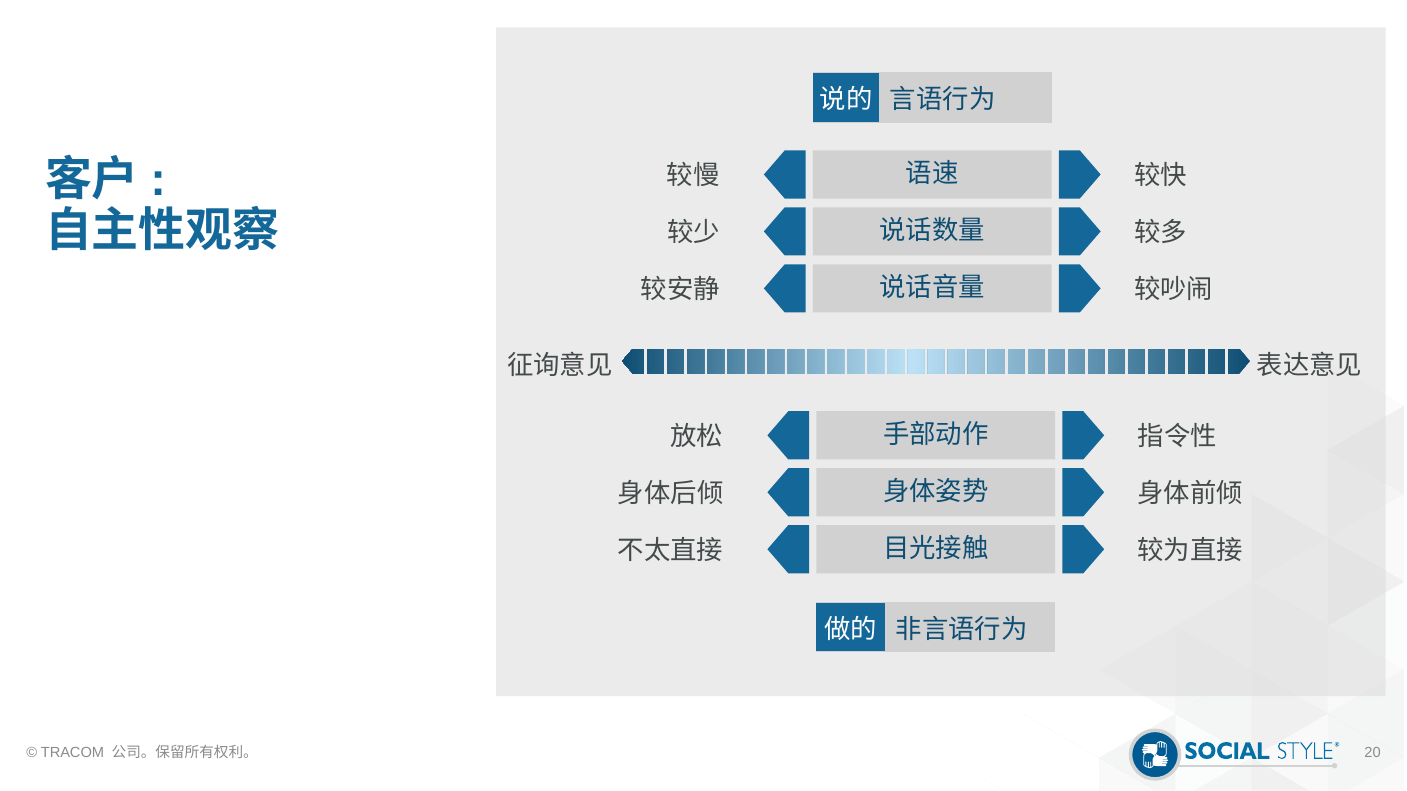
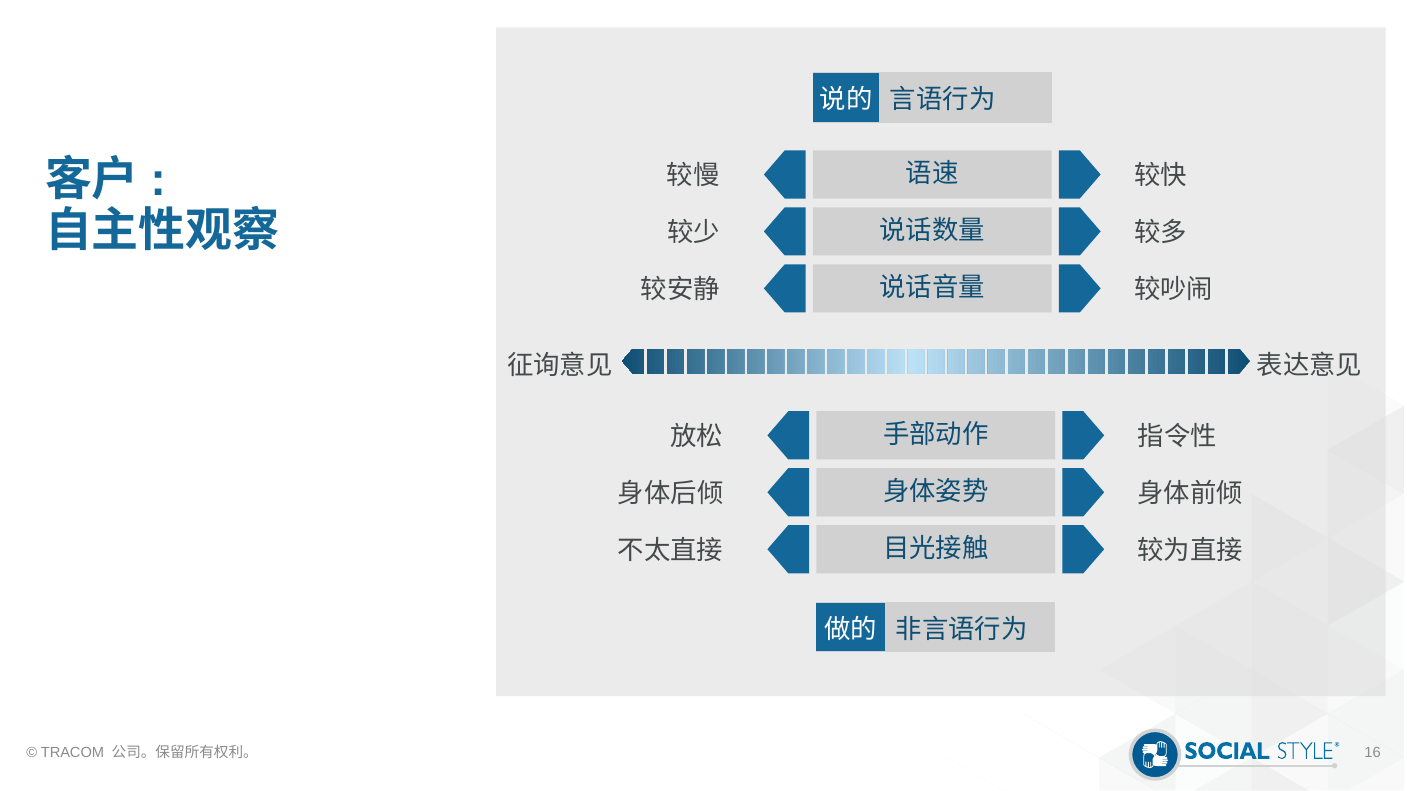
20: 20 -> 16 (1373, 753)
